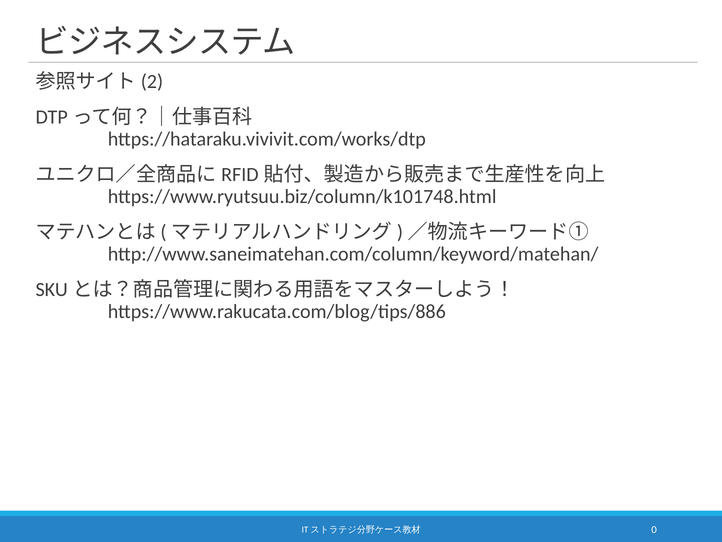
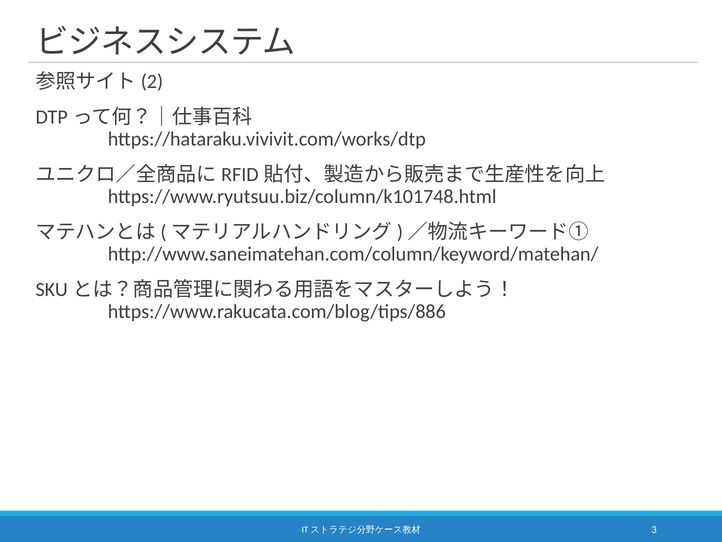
0: 0 -> 3 (654, 530)
